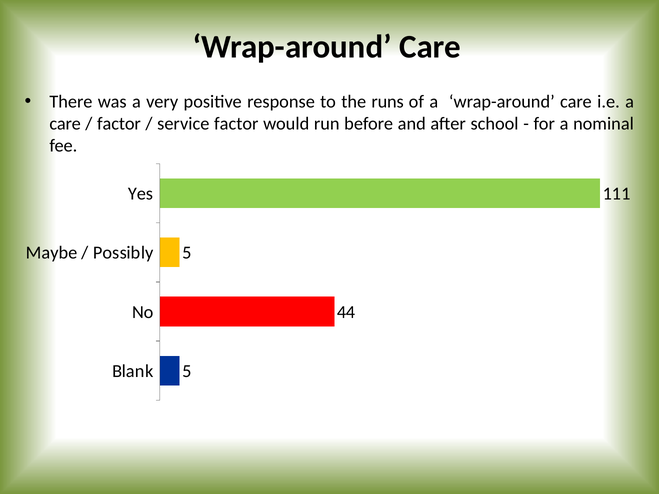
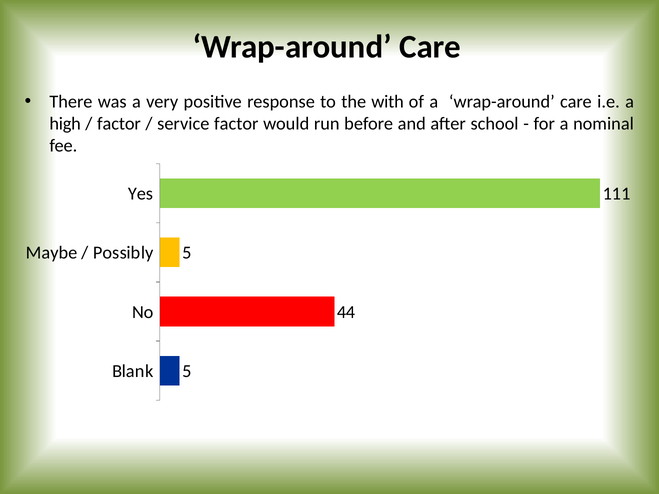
runs: runs -> with (388, 102)
care: care -> high (65, 124)
